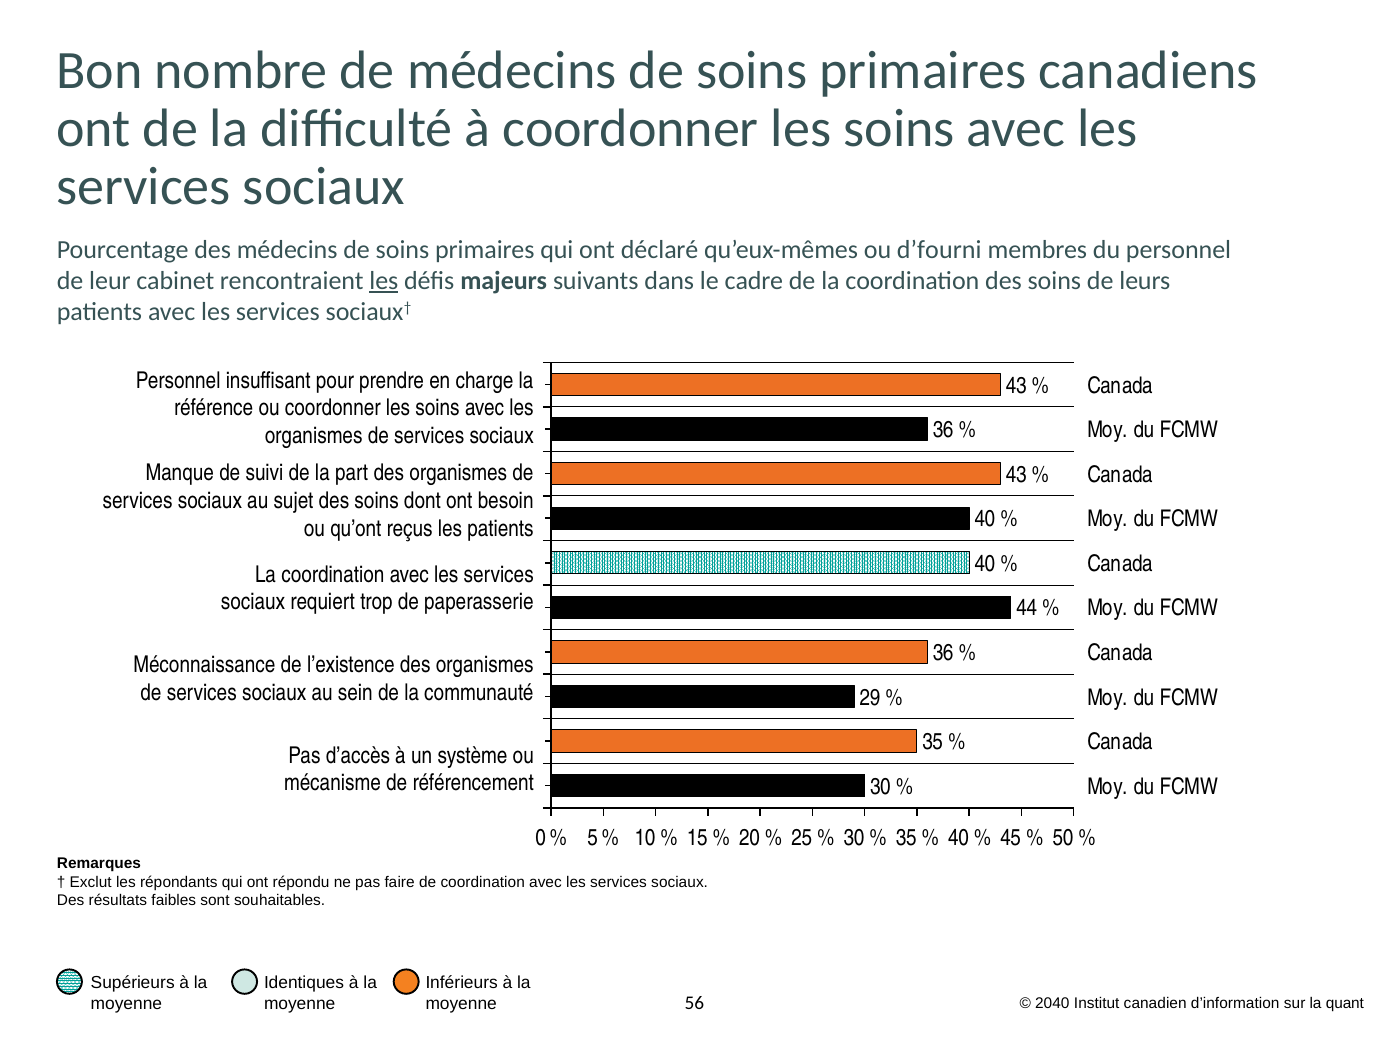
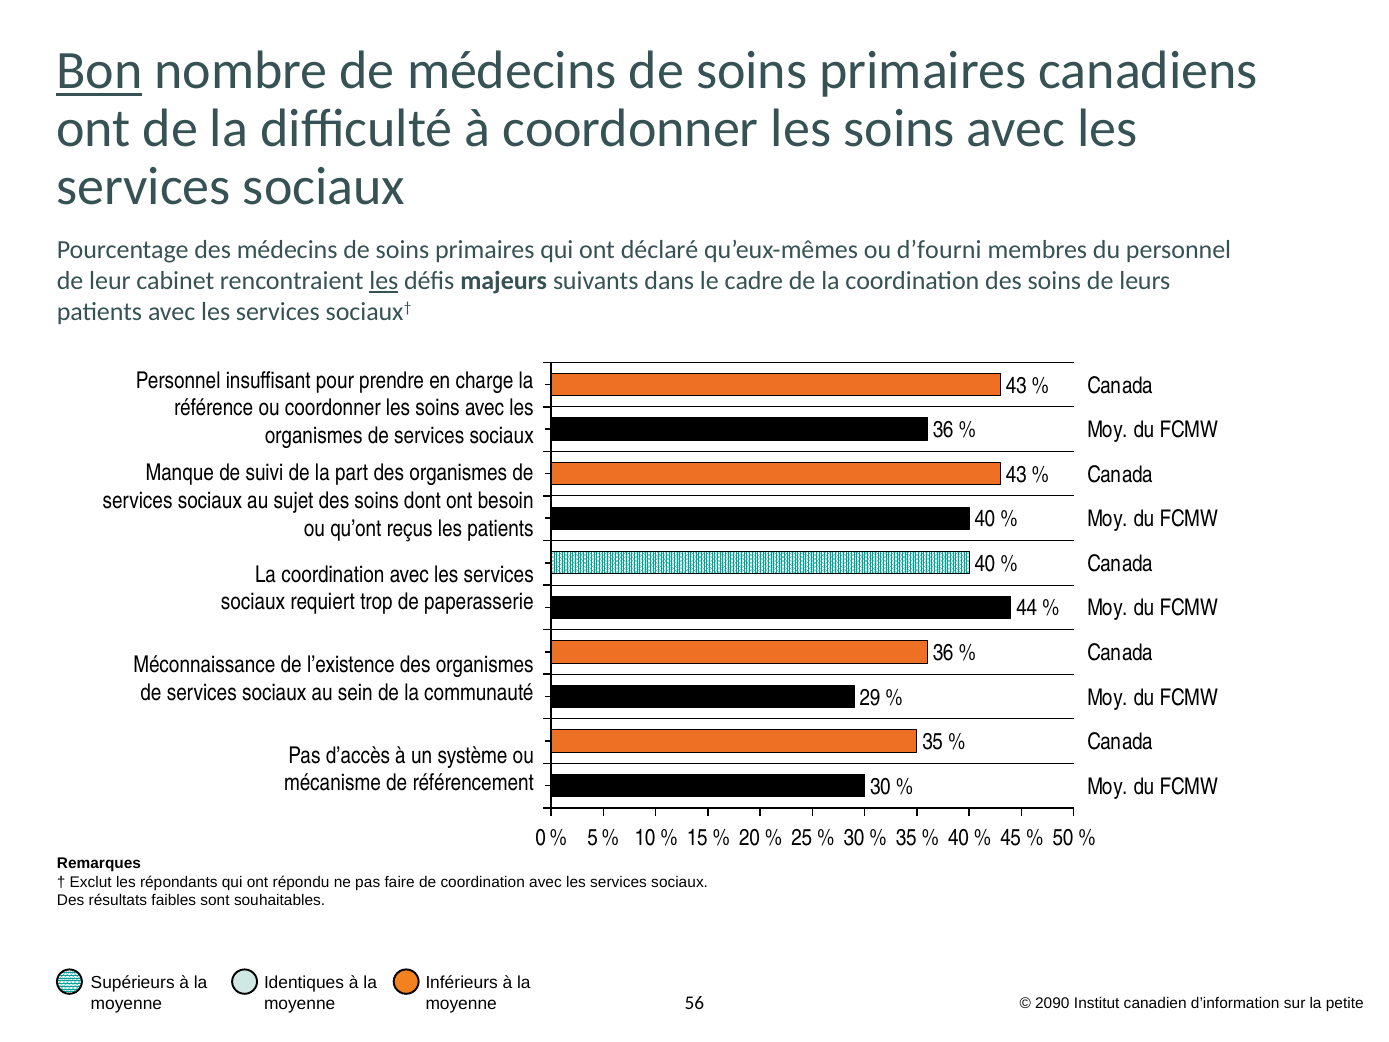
Bon underline: none -> present (99, 71)
2040: 2040 -> 2090 (1052, 1003)
quant: quant -> petite (1345, 1003)
